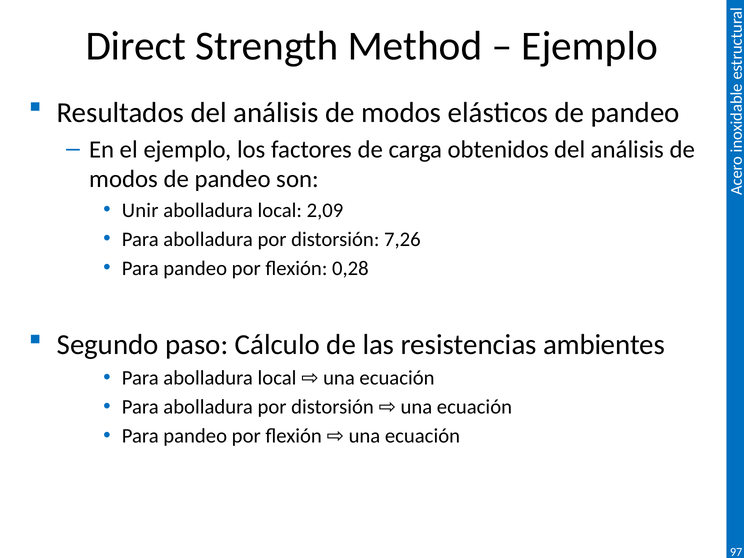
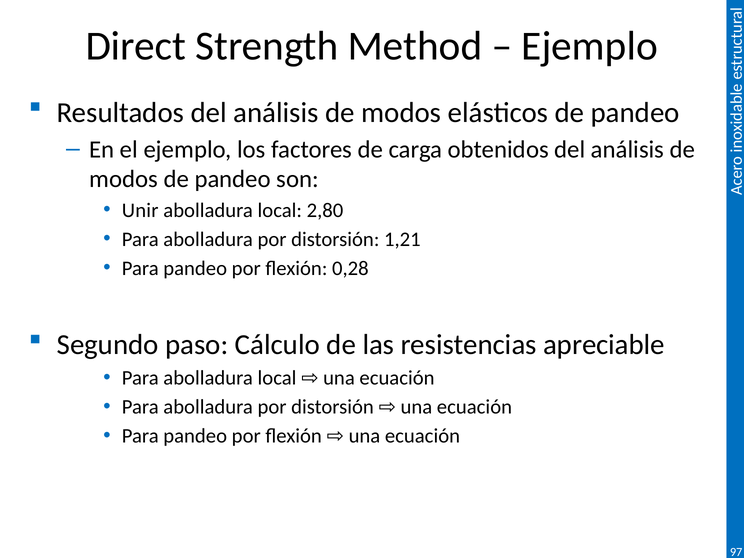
2,09: 2,09 -> 2,80 (325, 210)
7,26: 7,26 -> 1,21 (402, 239)
ambientes: ambientes -> apreciable (604, 345)
